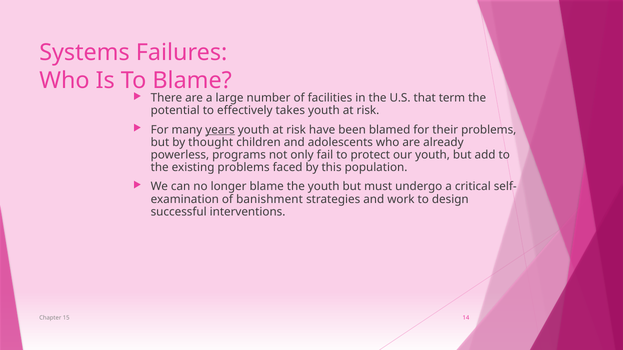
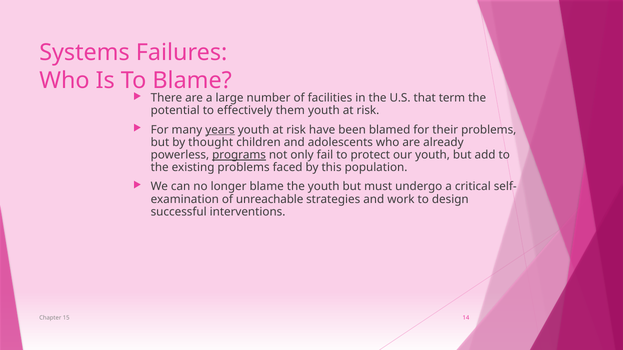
takes: takes -> them (290, 111)
programs underline: none -> present (239, 155)
banishment: banishment -> unreachable (270, 199)
